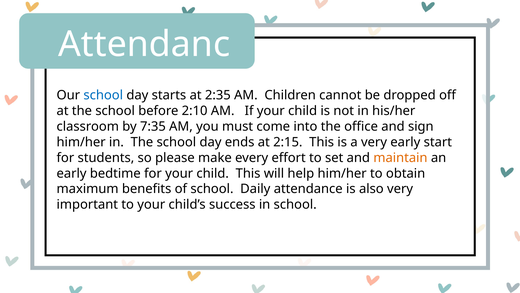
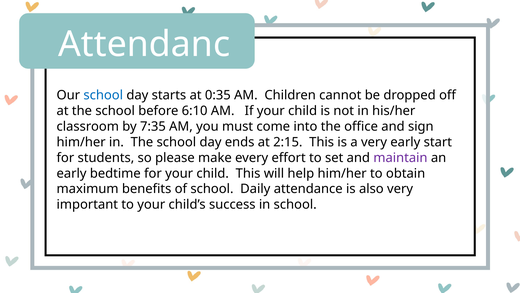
2:35: 2:35 -> 0:35 (218, 95)
2:10: 2:10 -> 6:10 (195, 111)
maintain colour: orange -> purple (400, 157)
